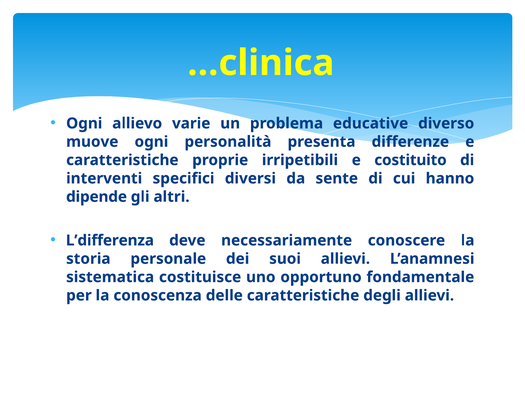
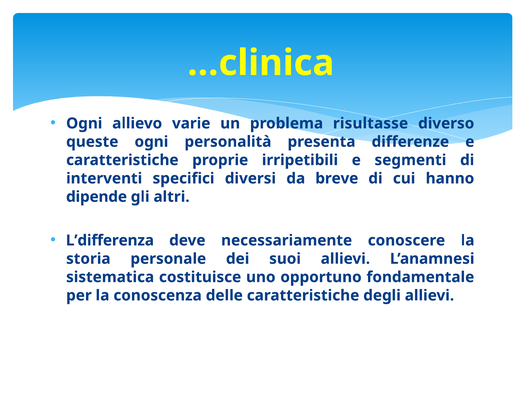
educative: educative -> risultasse (371, 124)
muove: muove -> queste (92, 142)
costituito: costituito -> segmenti (410, 160)
sente: sente -> breve (337, 179)
